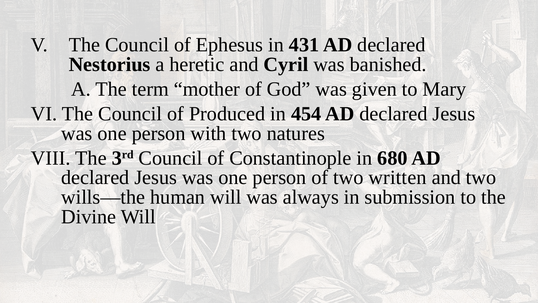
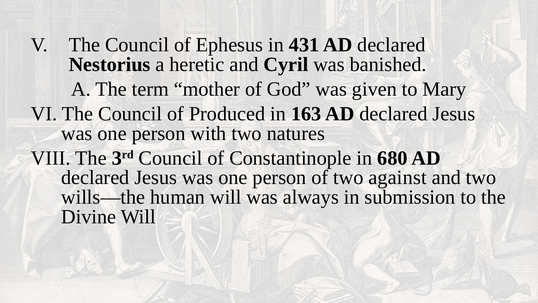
454: 454 -> 163 (306, 114)
written: written -> against (398, 177)
